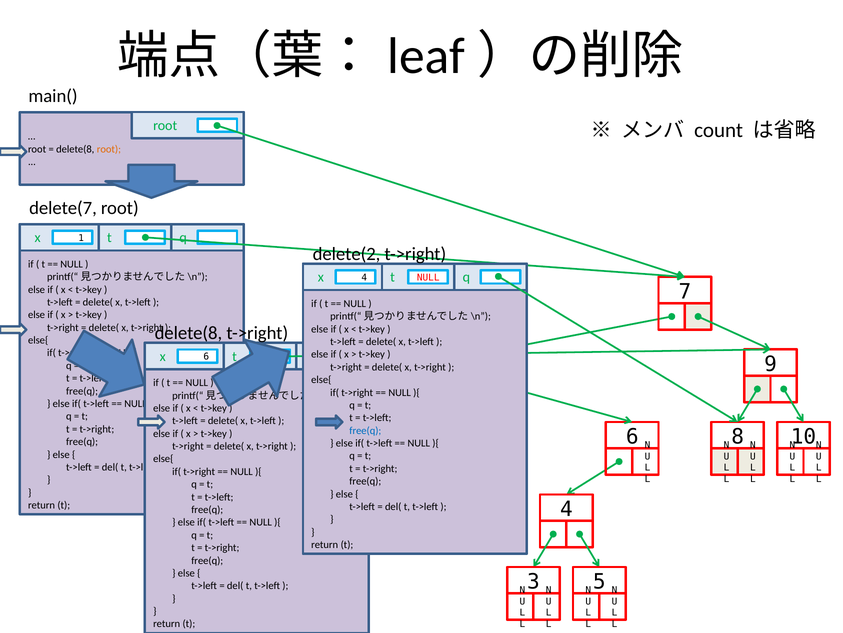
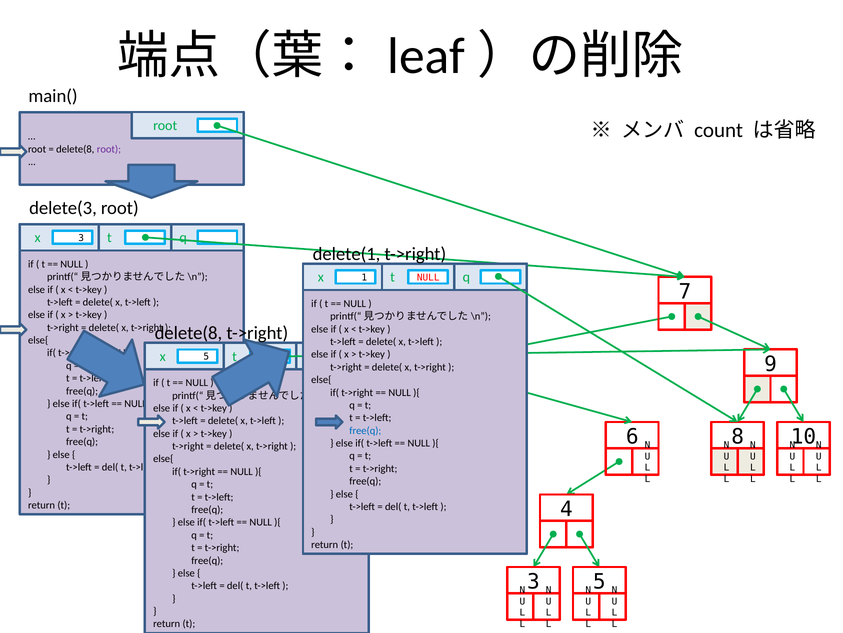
root colour: orange -> purple (109, 149)
delete(7: delete(7 -> delete(3 (63, 208)
x 1: 1 -> 3 (81, 238)
delete(2: delete(2 -> delete(1 (347, 254)
x 4: 4 -> 1 (364, 277)
x 6: 6 -> 5 (206, 356)
